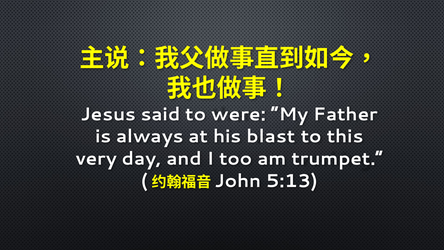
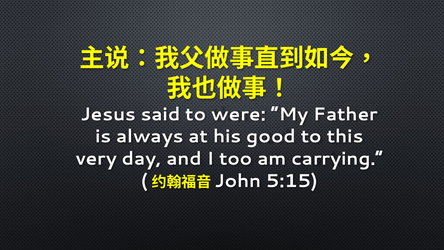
blast: blast -> good (271, 136)
trumpet: trumpet -> carrying (337, 159)
5:13: 5:13 -> 5:15 (292, 181)
